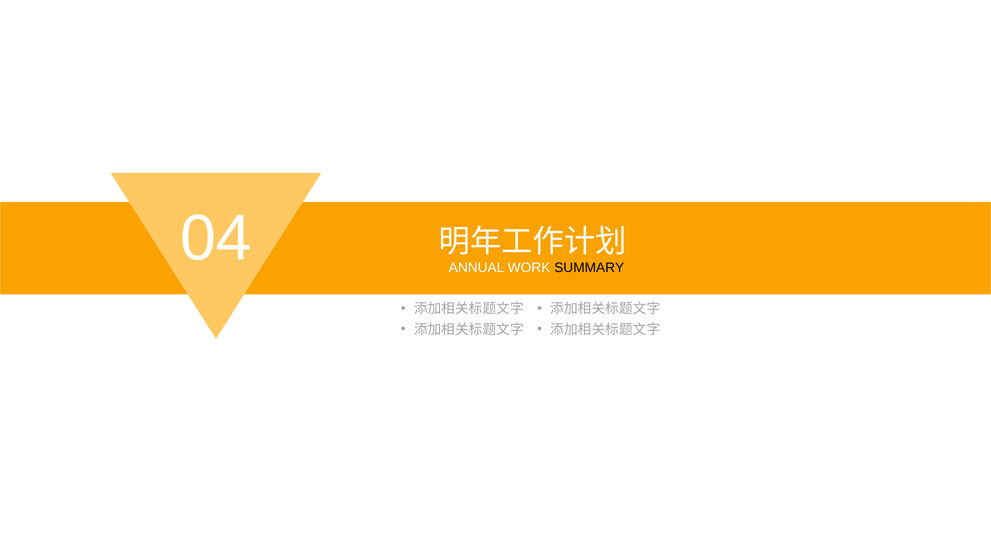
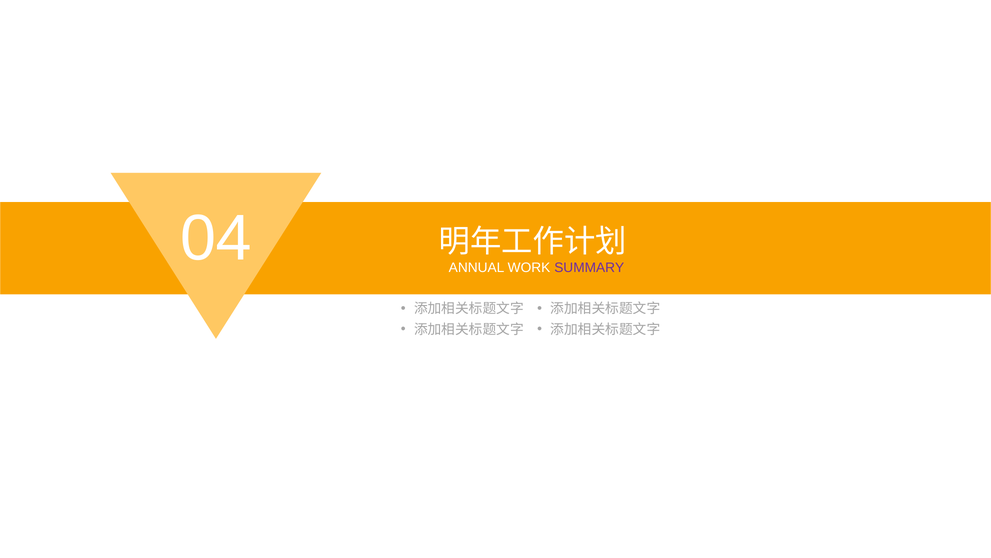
SUMMARY colour: black -> purple (589, 267)
